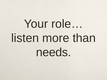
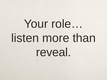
needs: needs -> reveal (54, 52)
